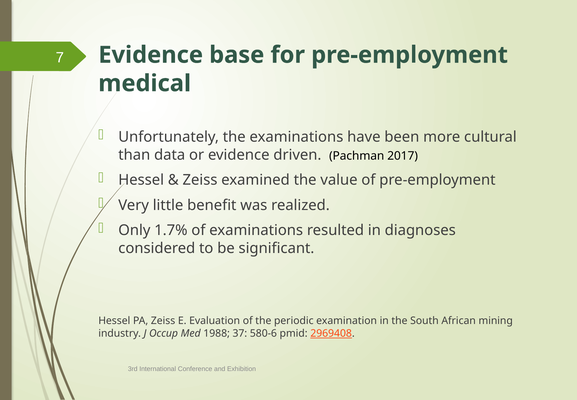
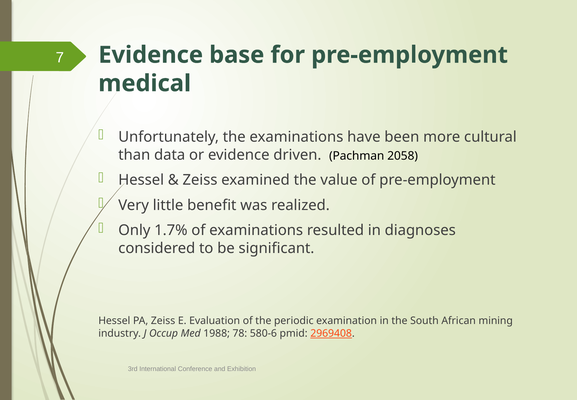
2017: 2017 -> 2058 (403, 156)
37: 37 -> 78 (240, 333)
